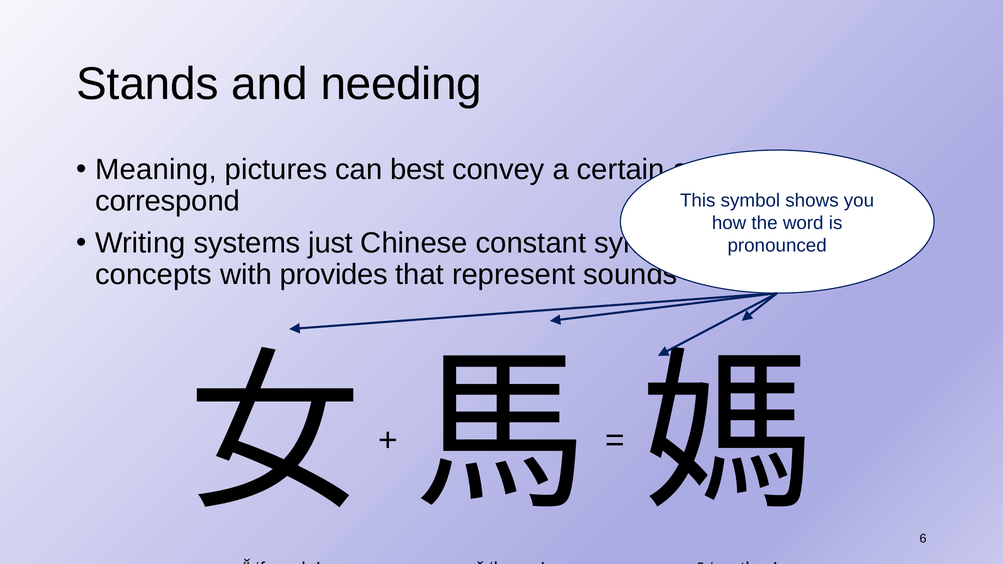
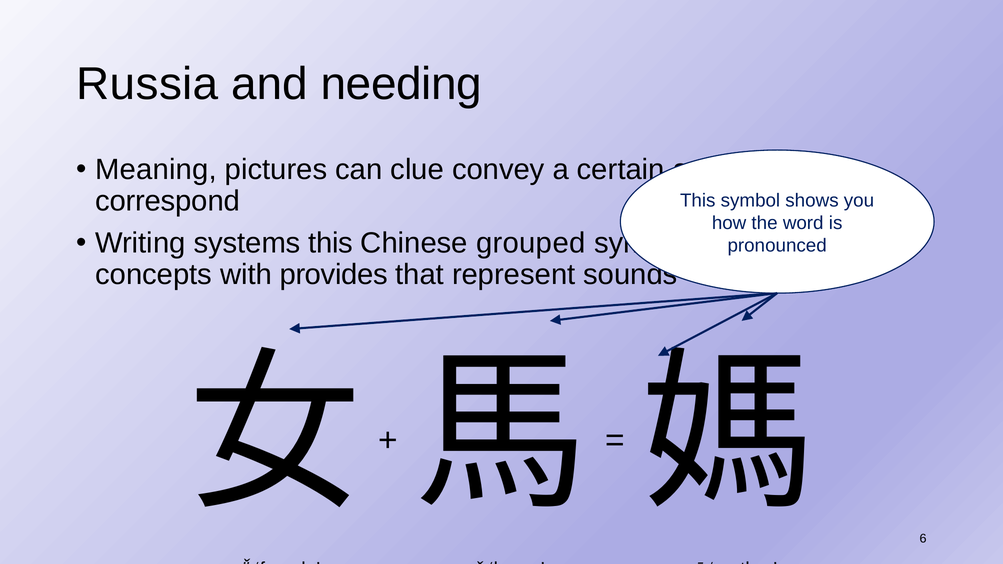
Stands: Stands -> Russia (147, 84)
can best: best -> clue (417, 170)
systems just: just -> this (331, 243)
constant: constant -> grouped (531, 243)
